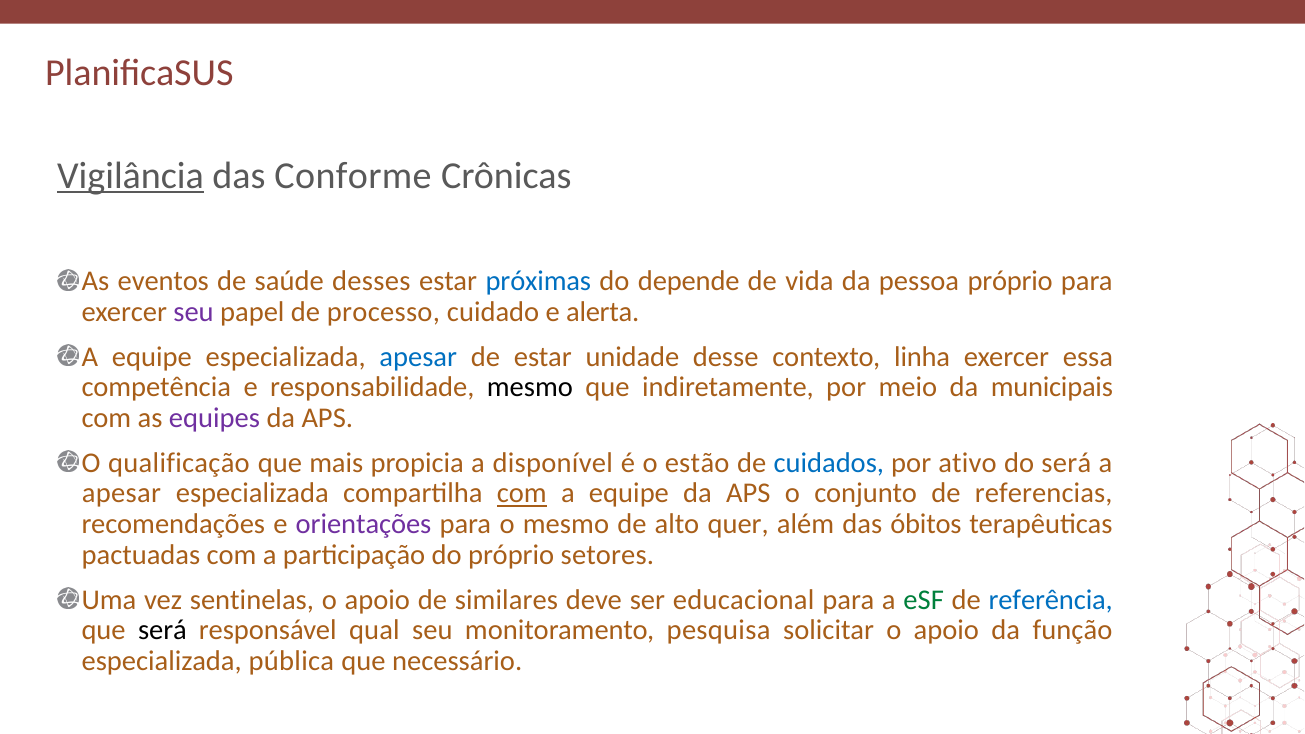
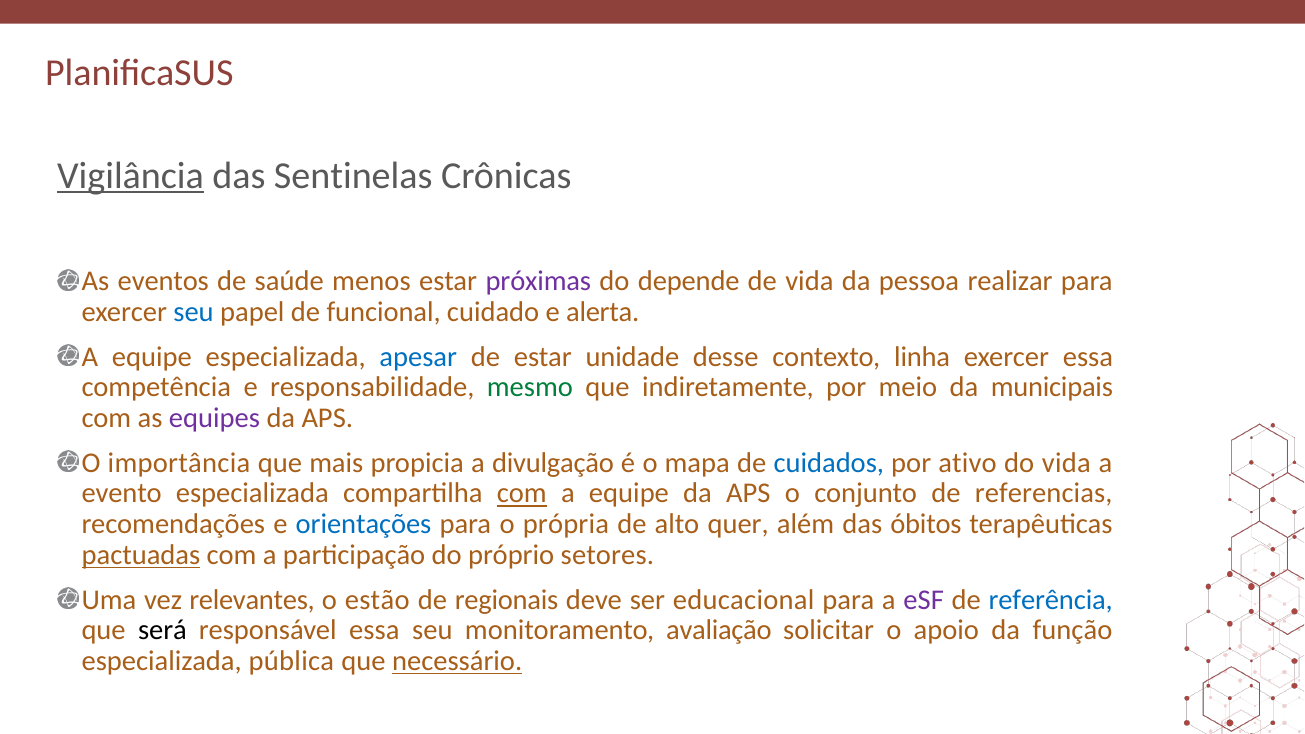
Conforme: Conforme -> Sentinelas (353, 176)
desses: desses -> menos (371, 281)
próximas colour: blue -> purple (538, 281)
pessoa próprio: próprio -> realizar (1010, 281)
seu colour: purple -> blue (194, 312)
processo: processo -> funcional (384, 312)
mesmo colour: black -> green (530, 388)
qualificação: qualificação -> importância (179, 463)
disponível: disponível -> divulgação (553, 463)
estão: estão -> mapa (697, 463)
do será: será -> vida (1066, 463)
apesar: apesar -> evento (122, 494)
orientações colour: purple -> blue (364, 524)
o mesmo: mesmo -> própria (566, 524)
pactuadas underline: none -> present (141, 555)
sentinelas: sentinelas -> relevantes (252, 600)
apoio: apoio -> estão (377, 600)
similares: similares -> regionais (507, 600)
eSF colour: green -> purple (924, 600)
responsável qual: qual -> essa (374, 630)
pesquisa: pesquisa -> avaliação (719, 630)
necessário underline: none -> present (457, 661)
